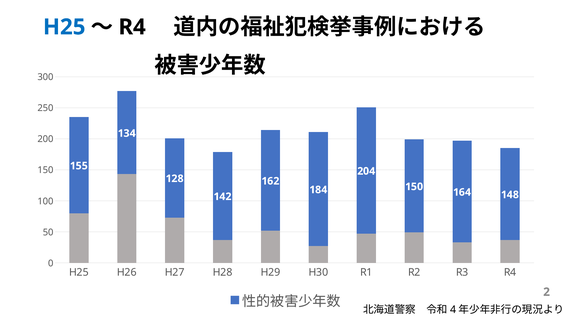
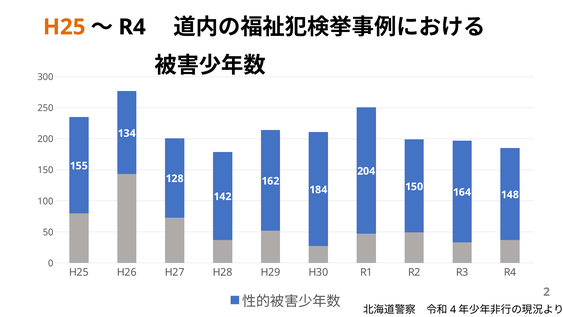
H25 colour: blue -> orange (64, 27)
